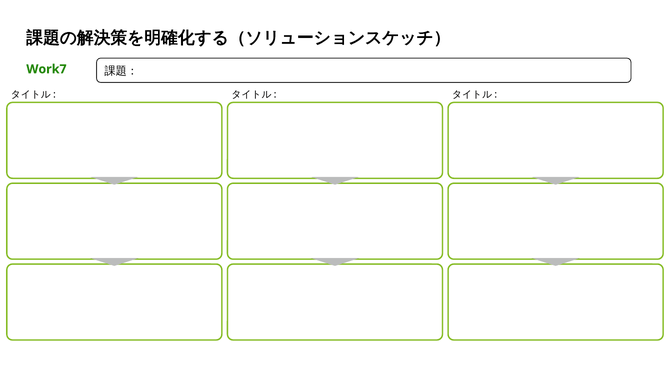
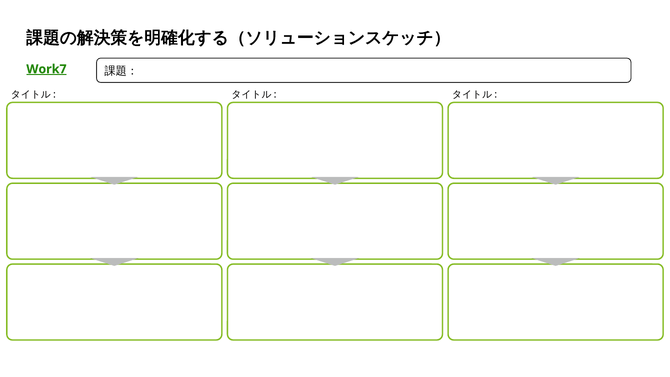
Work7 underline: none -> present (46, 69)
